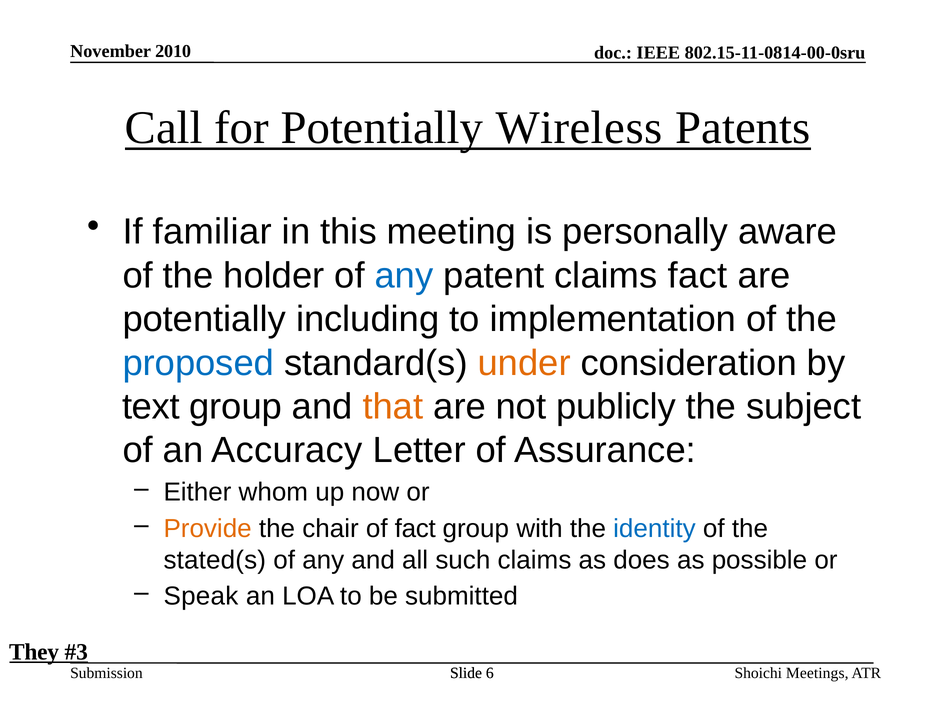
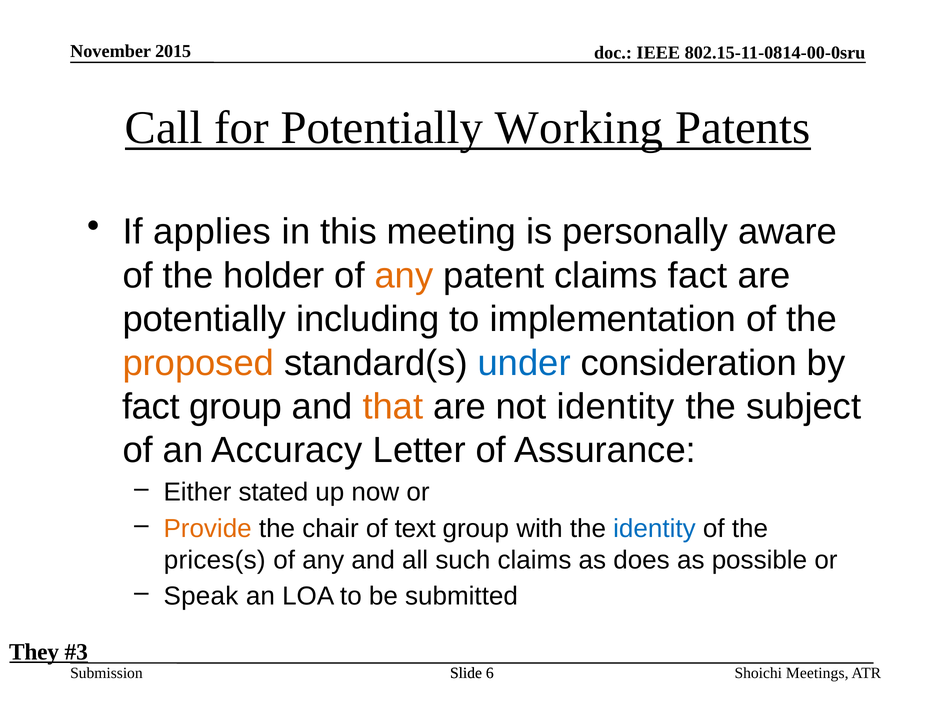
2010: 2010 -> 2015 (173, 51)
Wireless: Wireless -> Working (579, 128)
familiar: familiar -> applies (212, 232)
any colour: blue -> orange (404, 276)
proposed colour: blue -> orange (198, 363)
under colour: orange -> blue (524, 363)
text: text -> fact (151, 407)
not publicly: publicly -> identity (616, 407)
whom: whom -> stated (273, 492)
of fact: fact -> text (415, 529)
stated(s: stated(s -> prices(s (215, 560)
